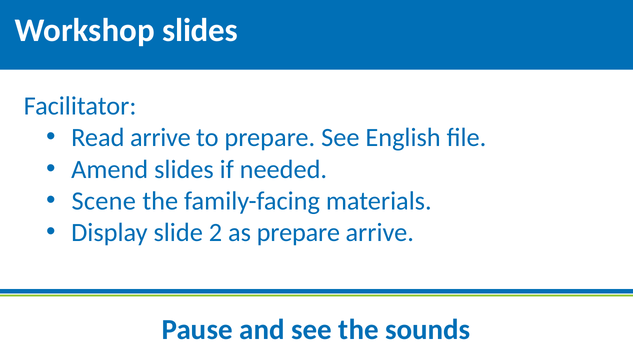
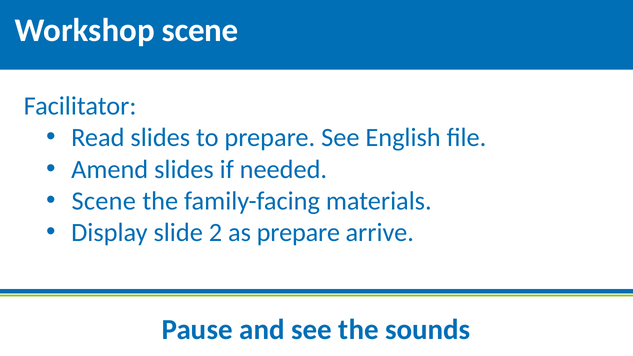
Workshop slides: slides -> scene (200, 31)
Read arrive: arrive -> slides (160, 138)
